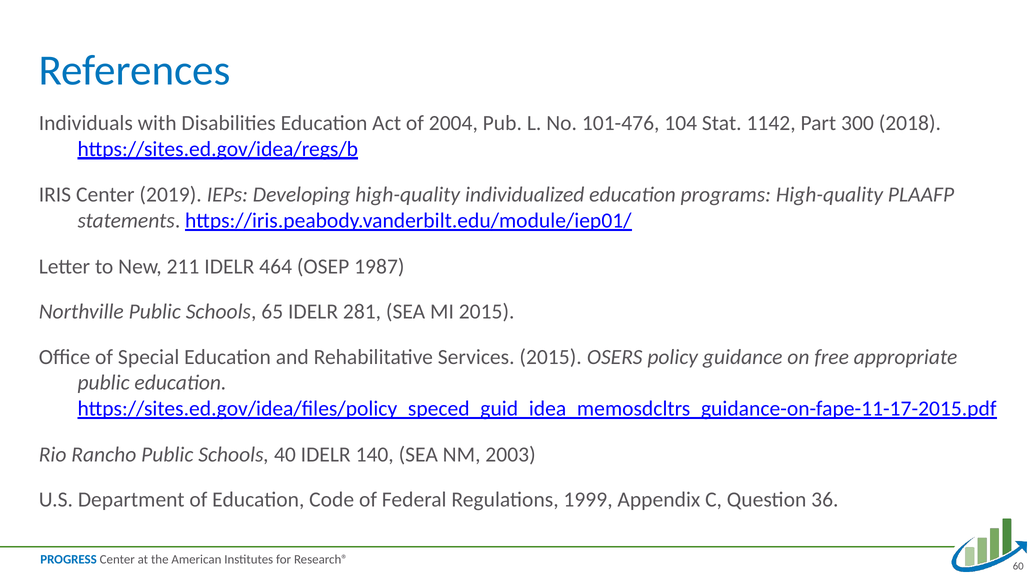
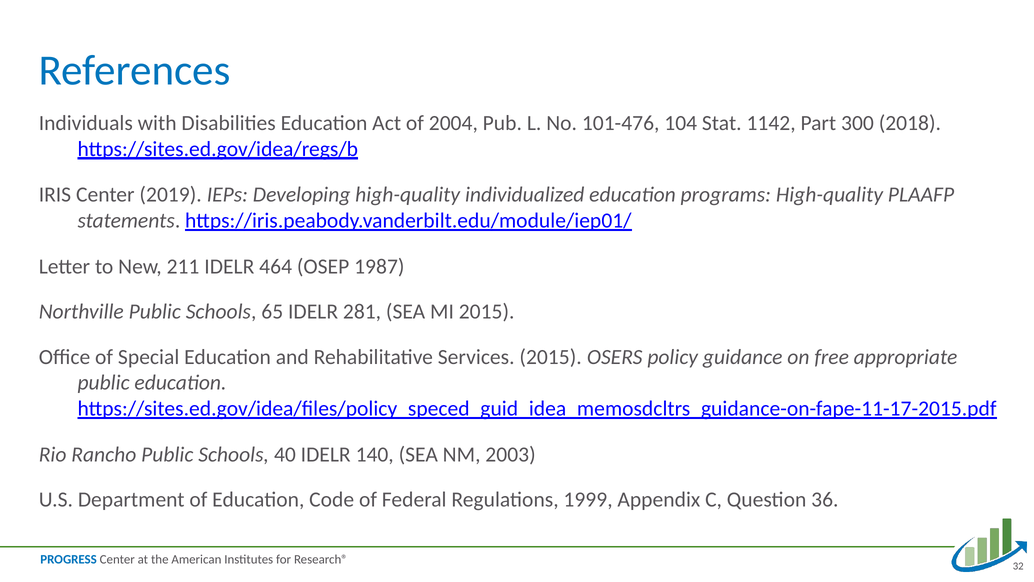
60: 60 -> 32 (1018, 566)
